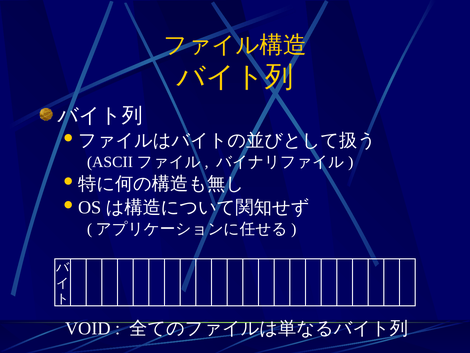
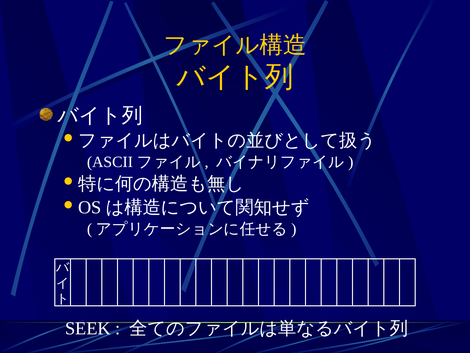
VOID: VOID -> SEEK (88, 328)
